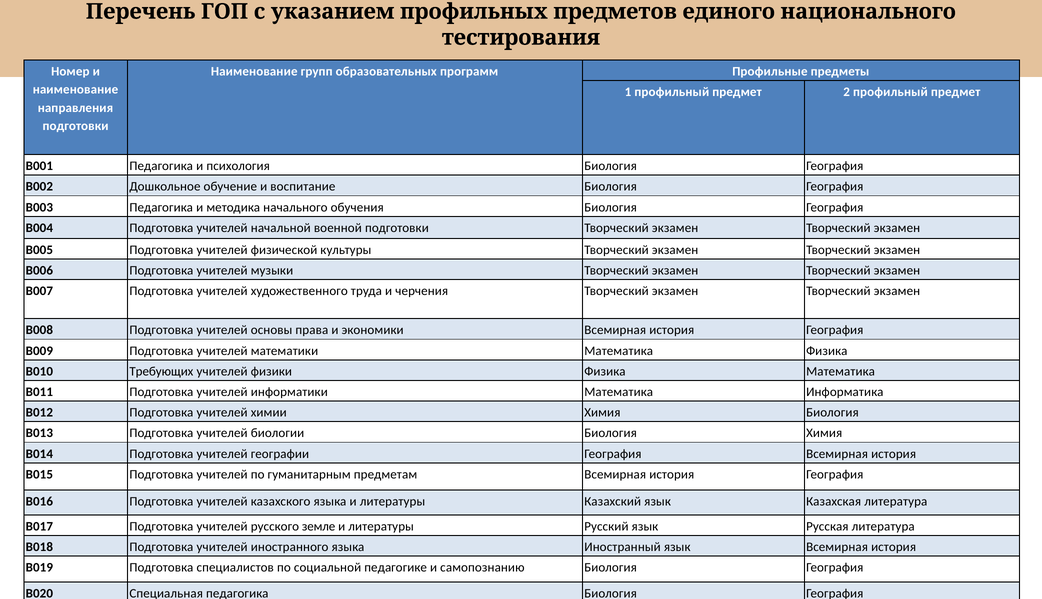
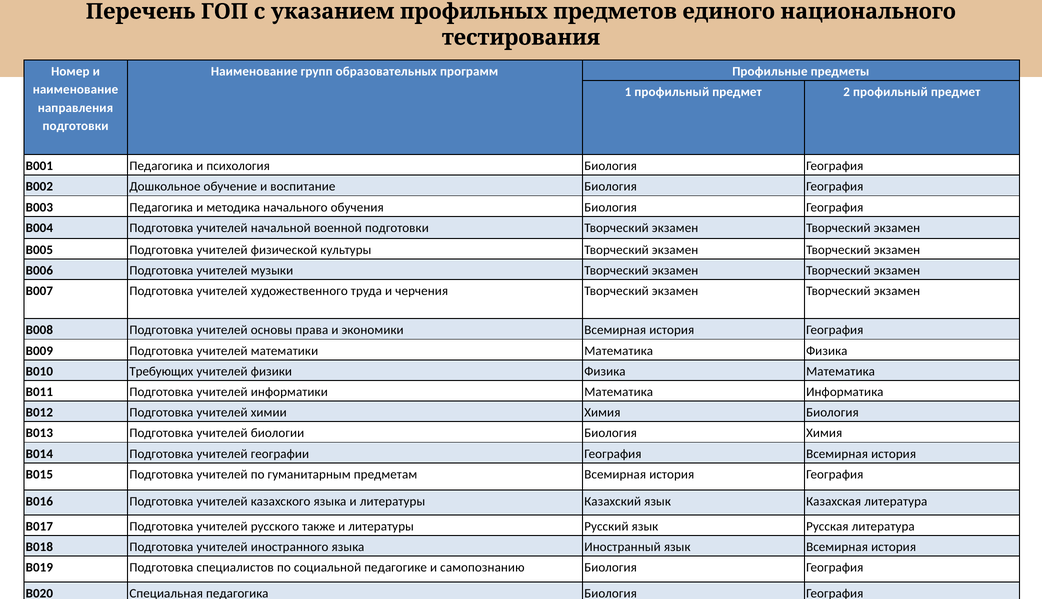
земле: земле -> также (319, 527)
